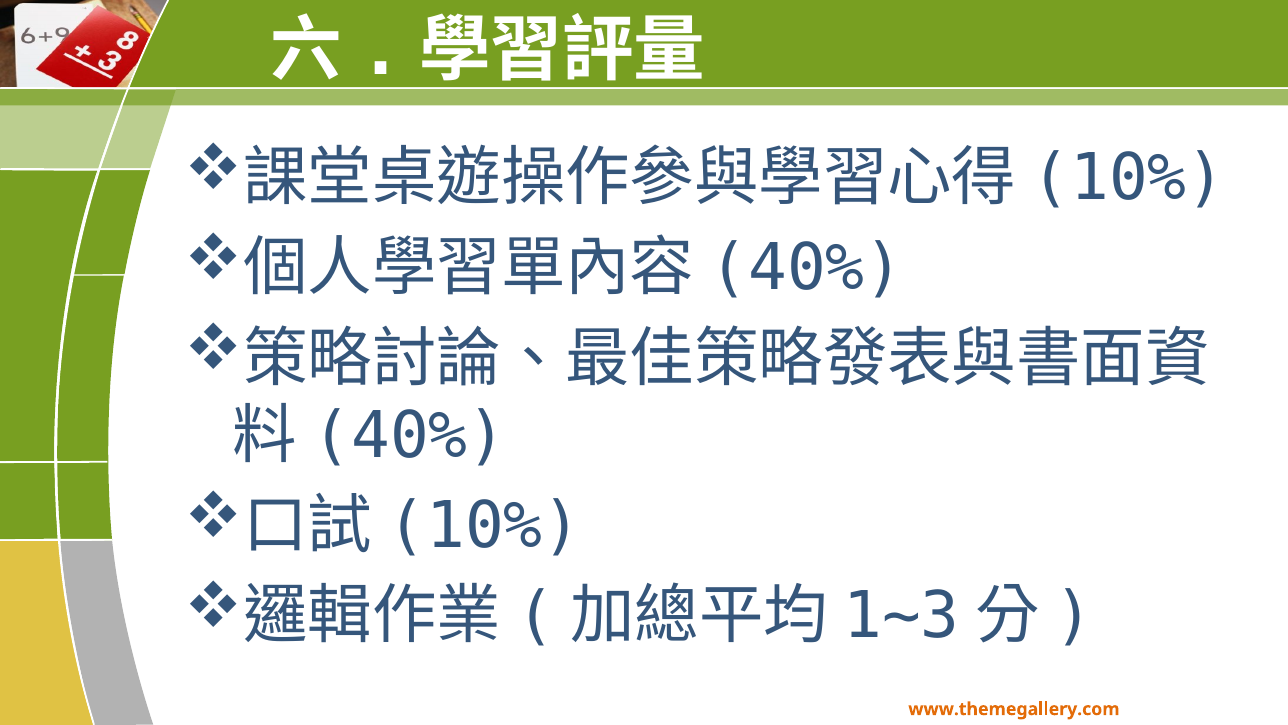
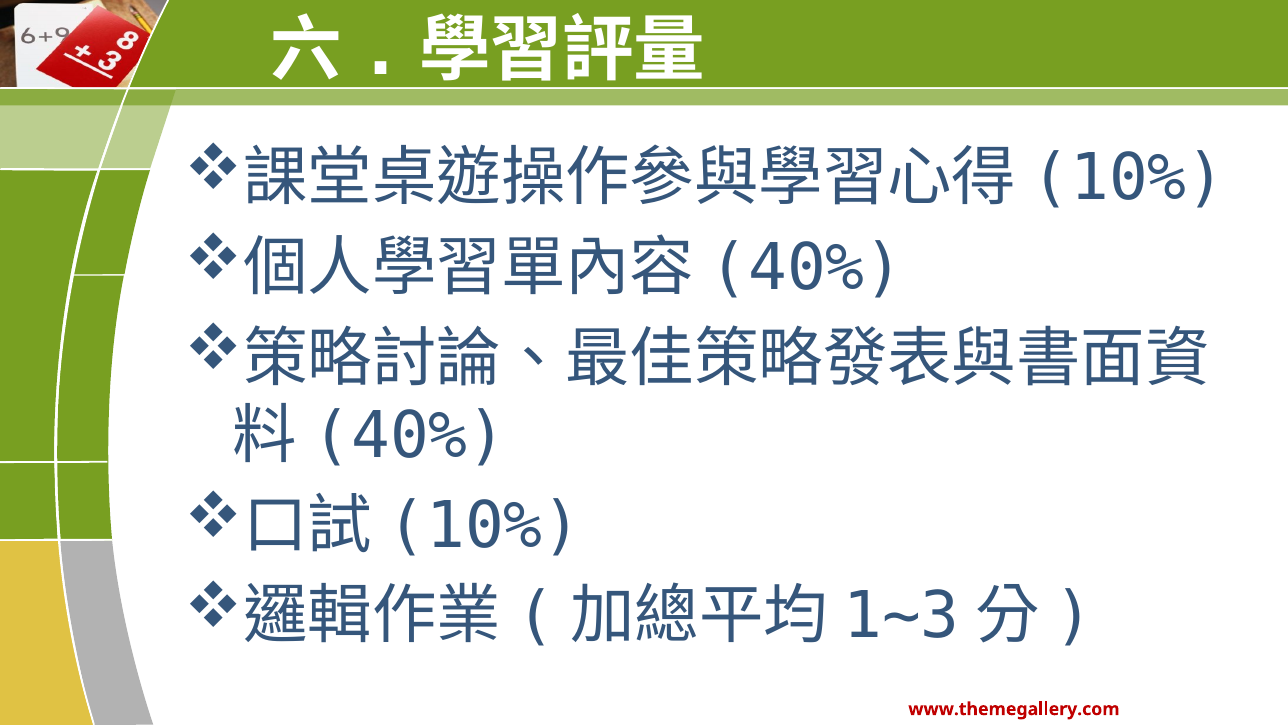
www.themegallery.com colour: orange -> red (1014, 709)
